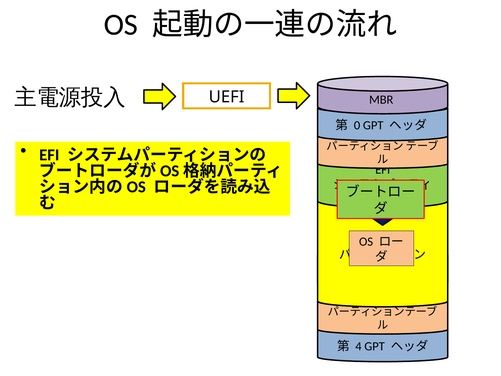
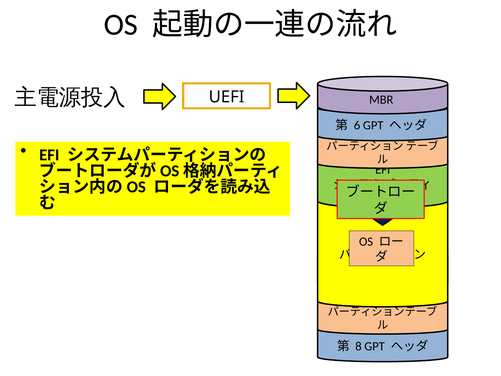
0: 0 -> 6 (357, 125)
4: 4 -> 8 (358, 346)
